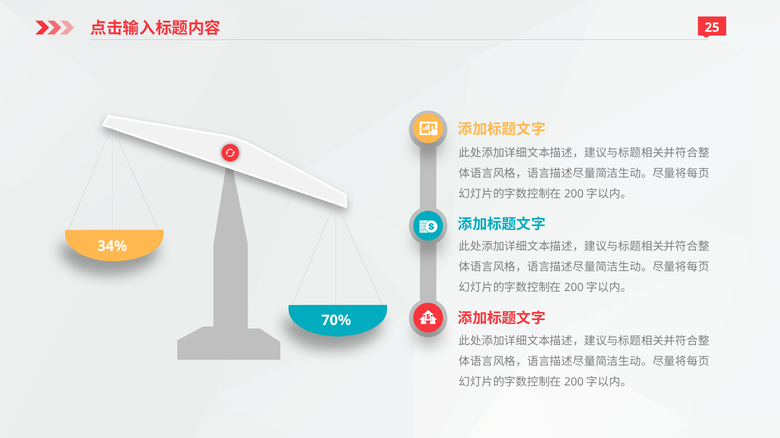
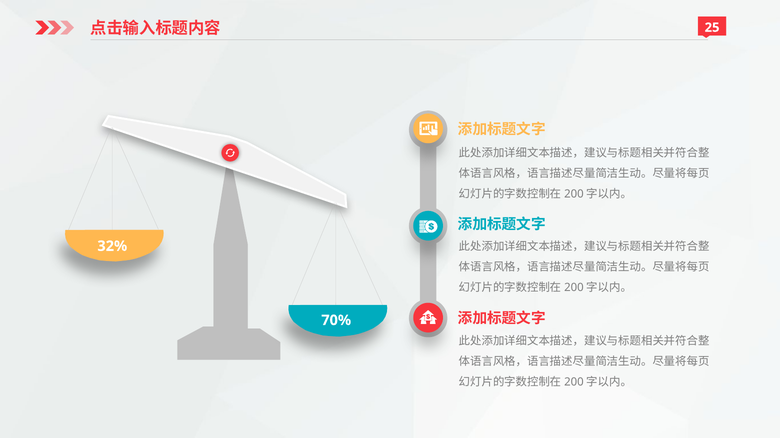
34%: 34% -> 32% (112, 246)
